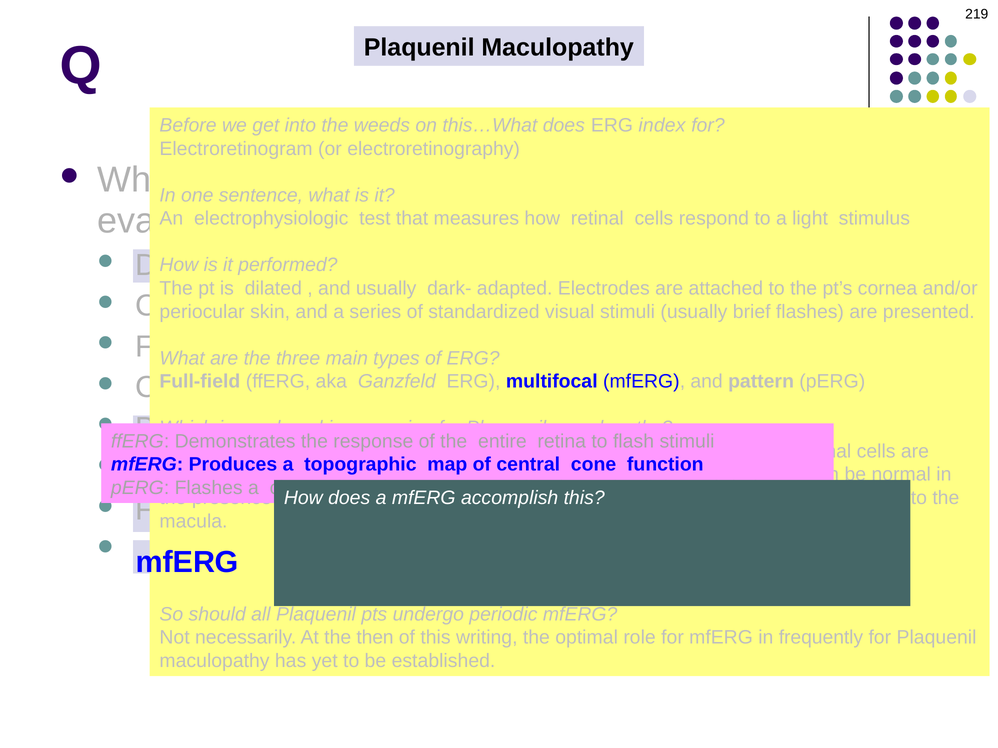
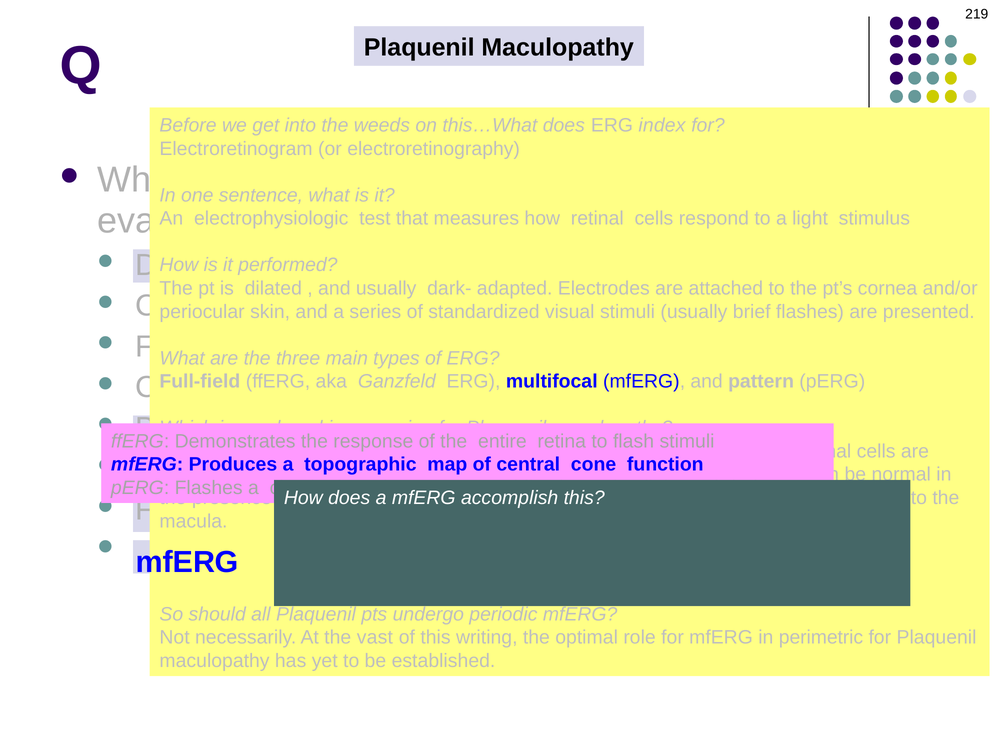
At the then: then -> vast (375, 638)
frequently: frequently -> perimetric (821, 638)
